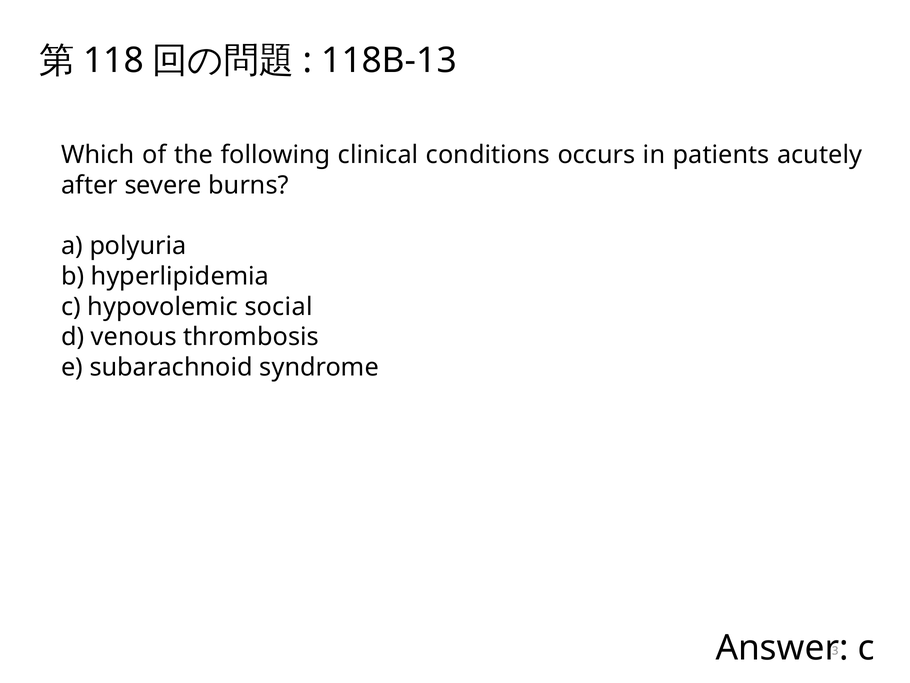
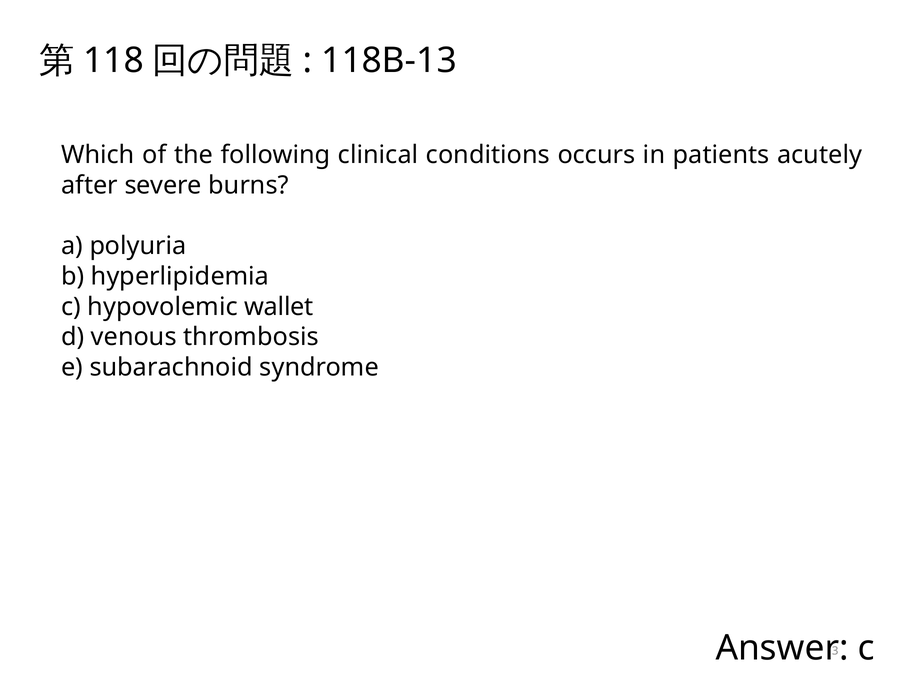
social: social -> wallet (279, 307)
